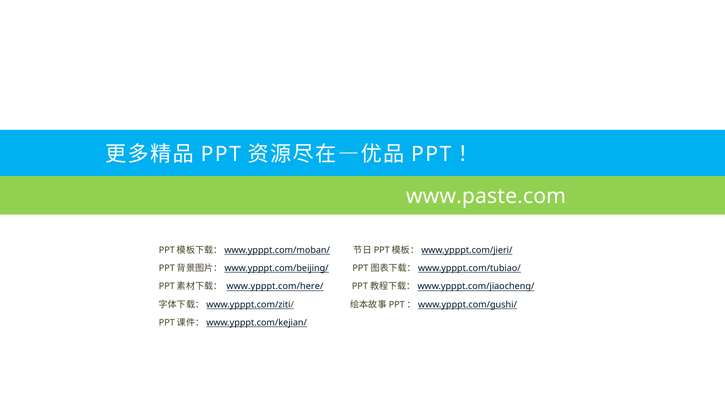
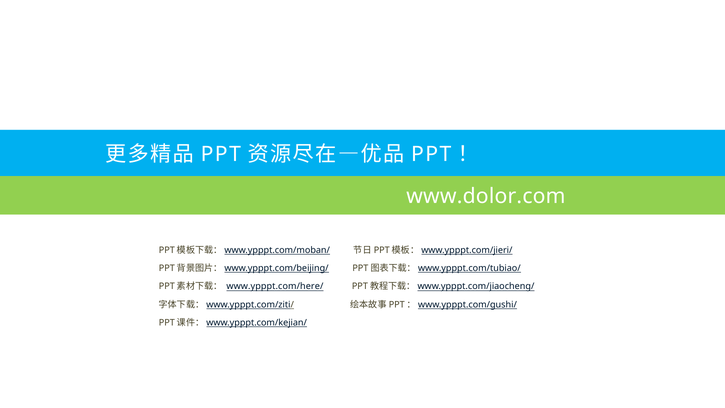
www.paste.com: www.paste.com -> www.dolor.com (486, 196)
